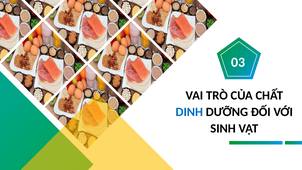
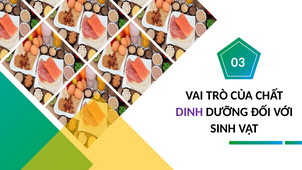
DINH colour: blue -> purple (189, 112)
